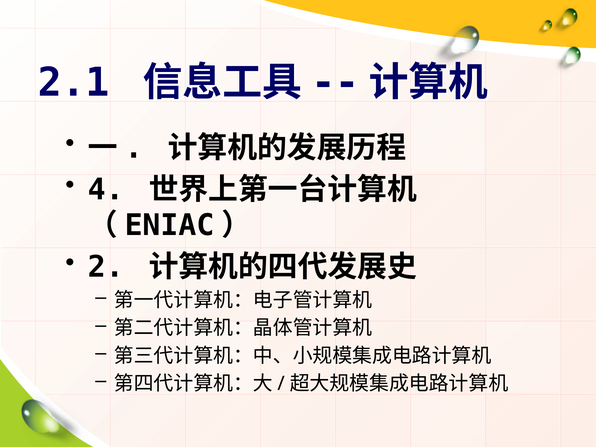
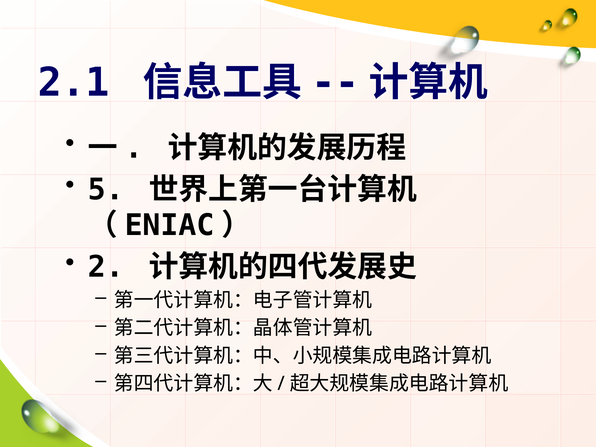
4: 4 -> 5 (106, 190)
